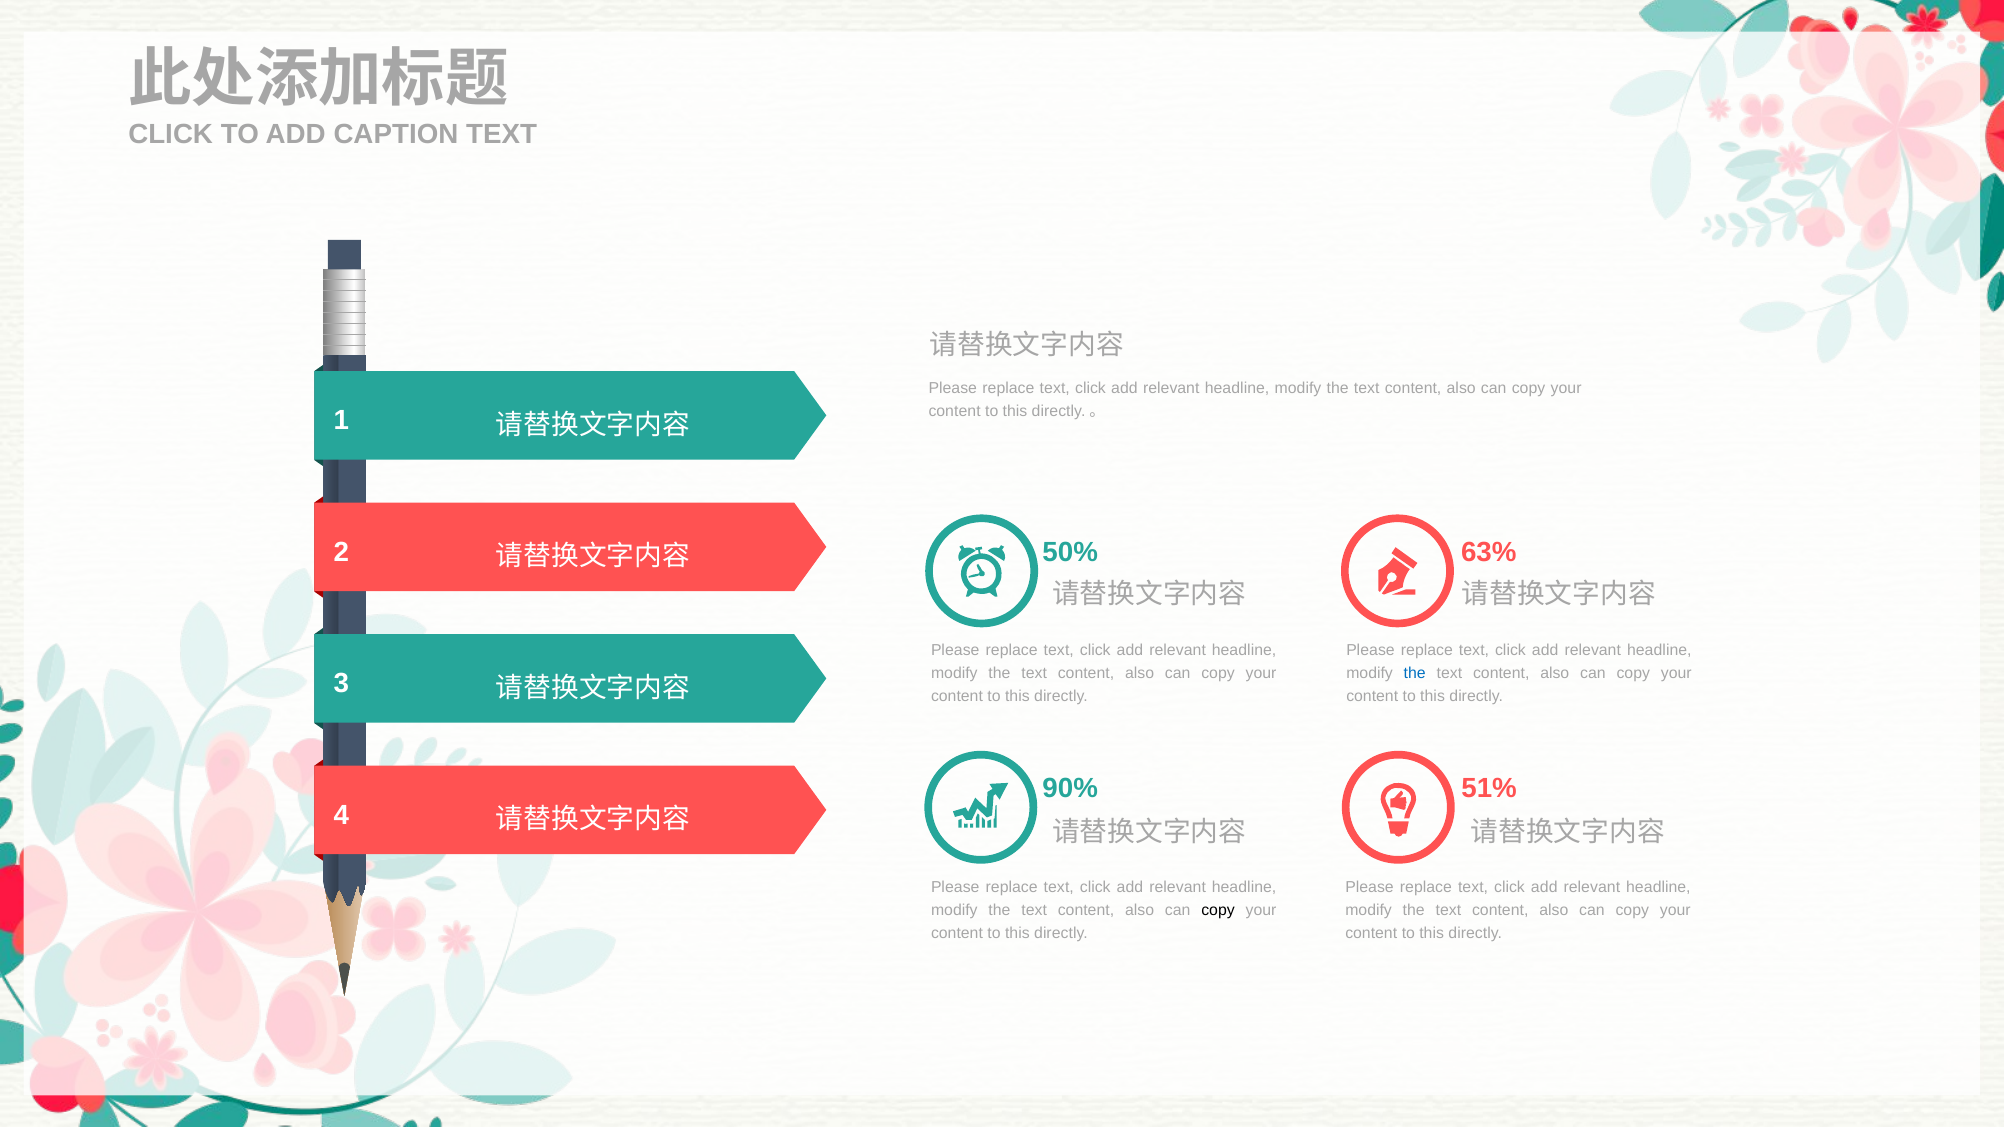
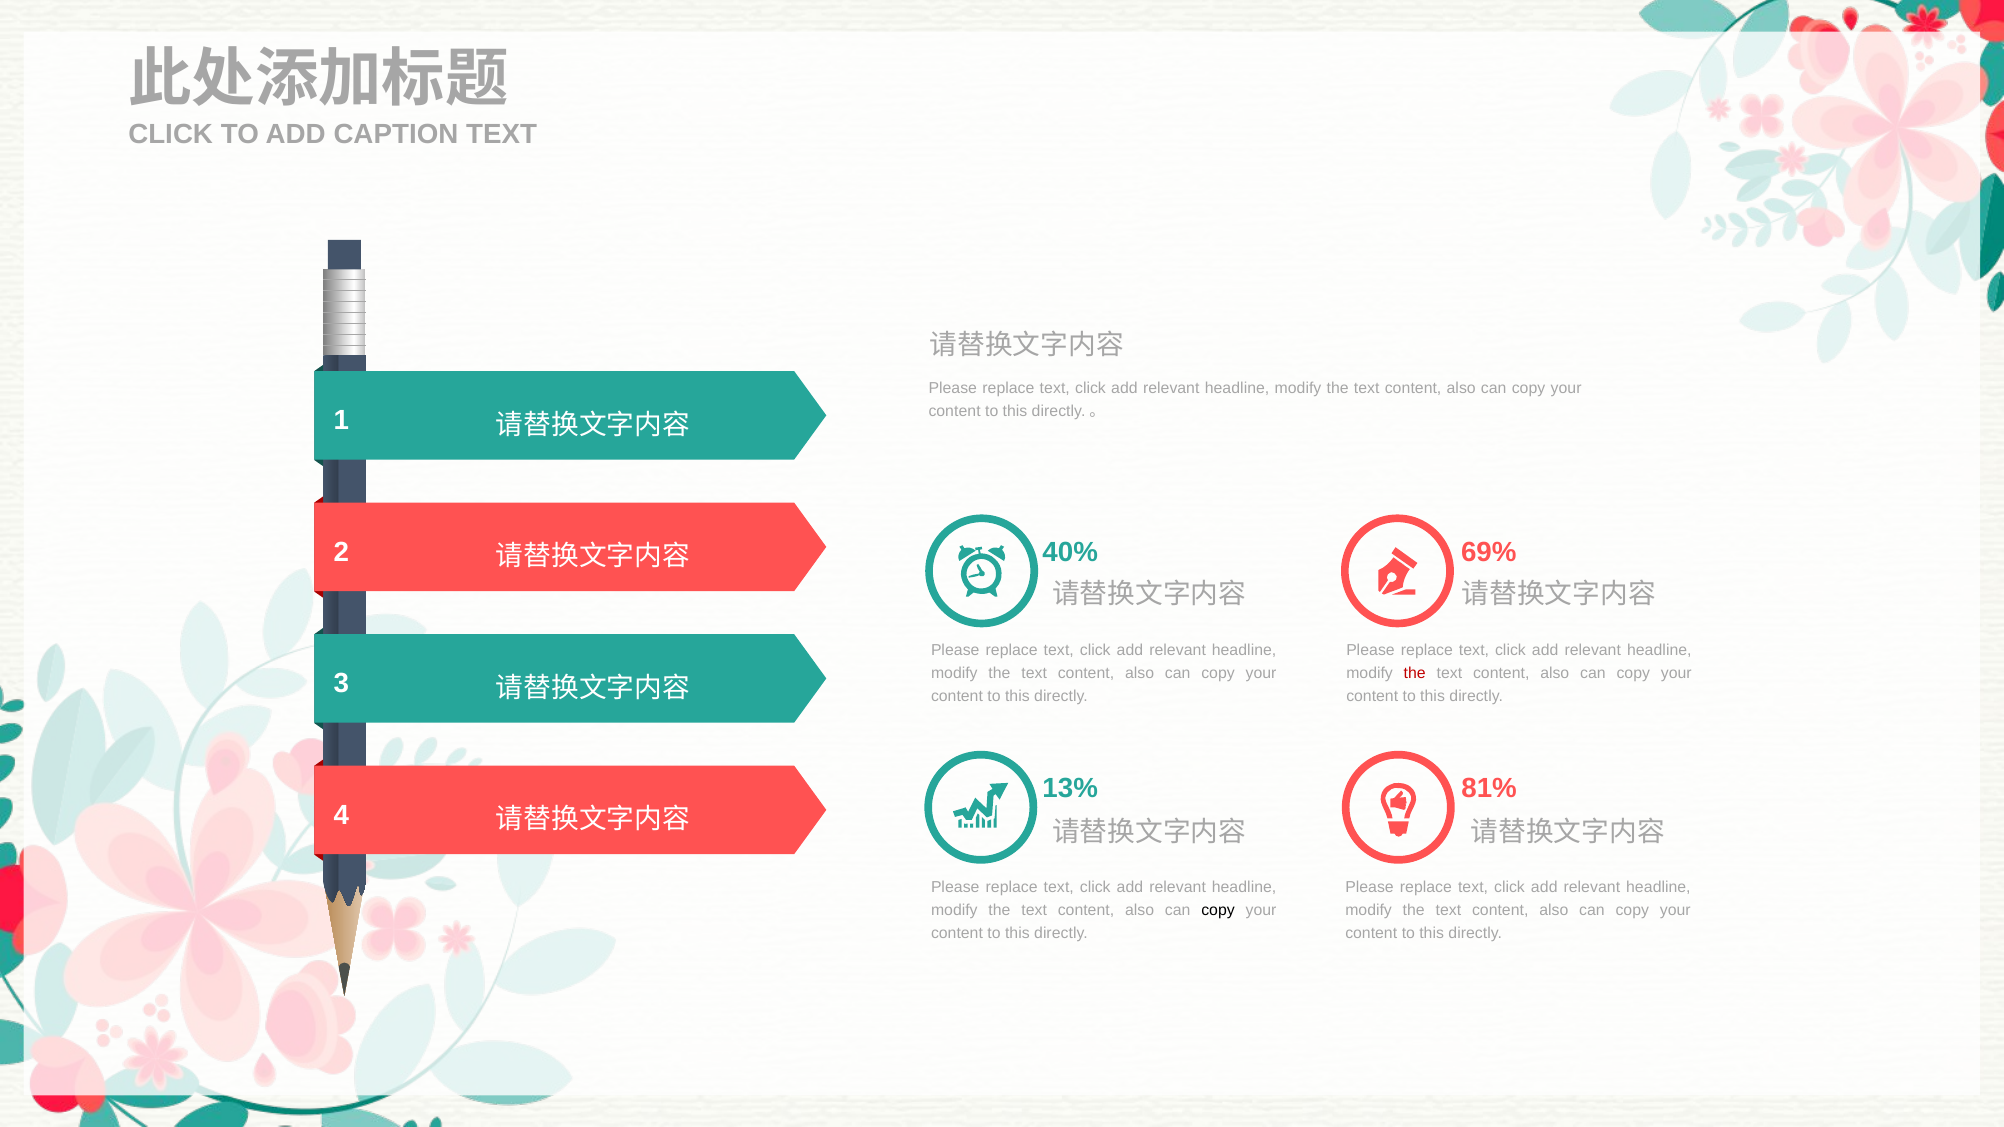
50%: 50% -> 40% (1070, 553)
63%: 63% -> 69% (1489, 553)
the colour: blue -> red (1415, 673)
90%: 90% -> 13% (1070, 788)
51%: 51% -> 81% (1489, 788)
